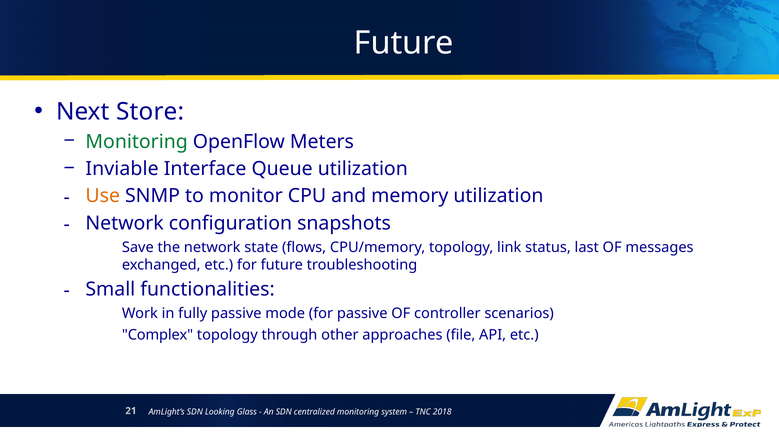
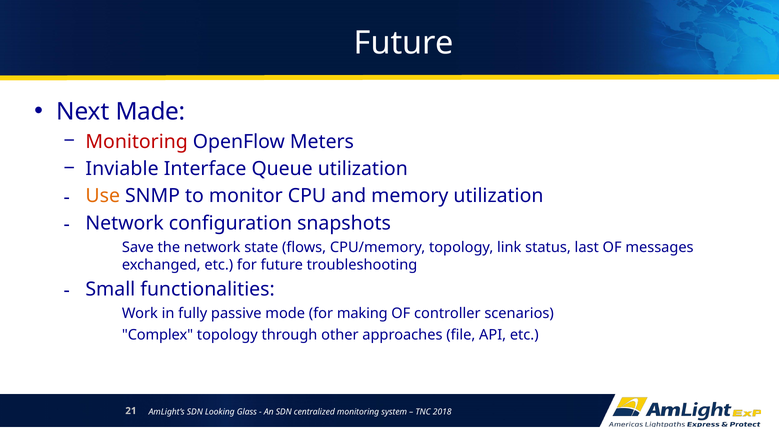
Store: Store -> Made (151, 112)
Monitoring colour: green -> red (137, 142)
for passive: passive -> making (362, 314)
